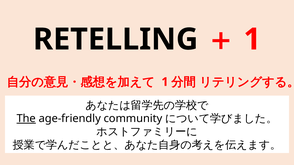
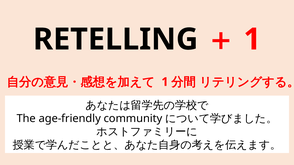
The underline: present -> none (26, 119)
